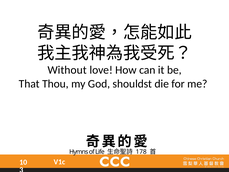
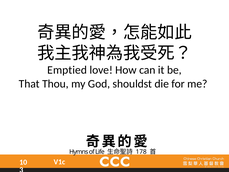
Without: Without -> Emptied (67, 70)
